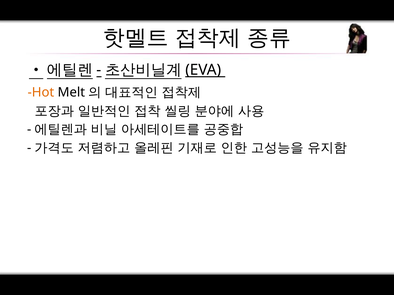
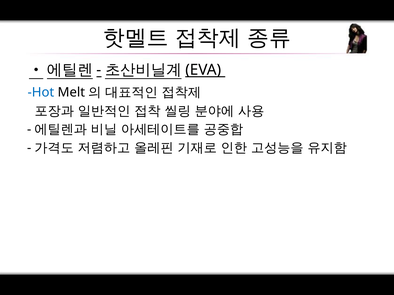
Hot colour: orange -> blue (41, 92)
